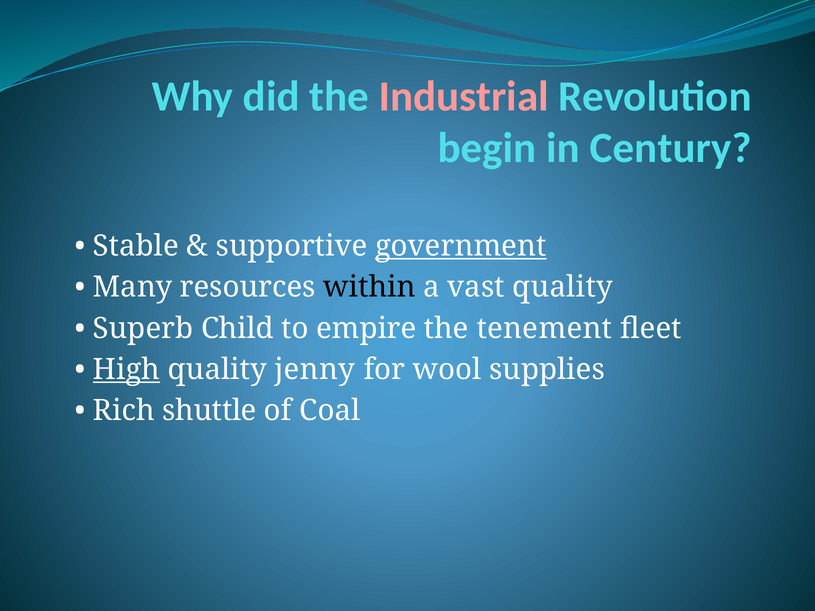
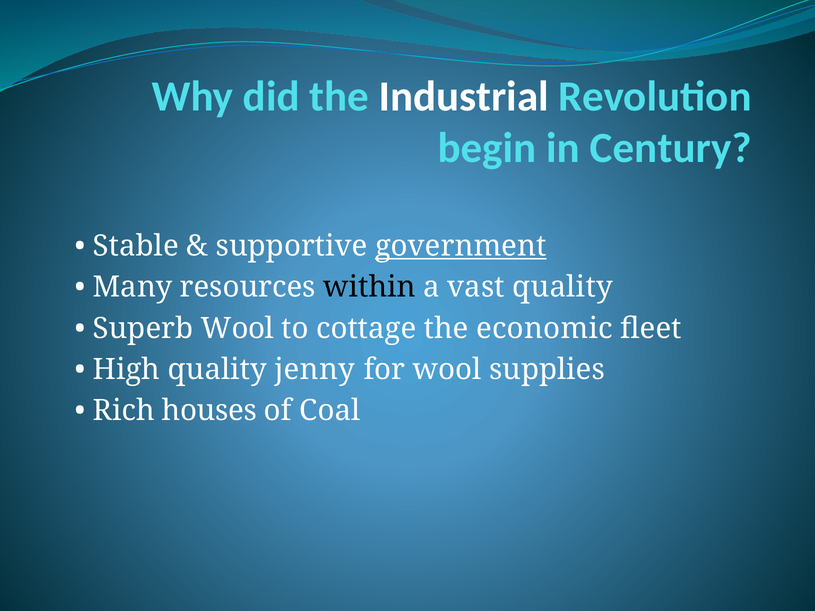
Industrial colour: pink -> white (464, 97)
Superb Child: Child -> Wool (237, 328)
empire: empire -> cottage (366, 328)
tenement: tenement -> economic (544, 328)
High underline: present -> none (127, 370)
shuttle: shuttle -> houses (209, 411)
